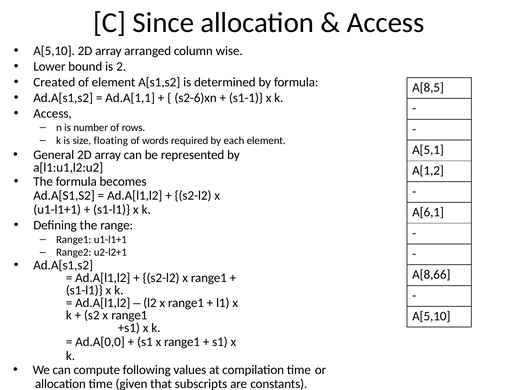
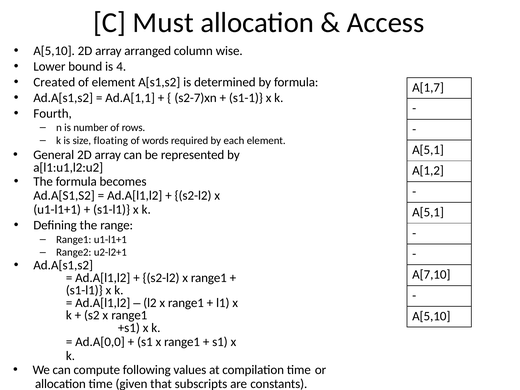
Since: Since -> Must (163, 23)
2: 2 -> 4 (121, 67)
A[8,5: A[8,5 -> A[1,7 (428, 87)
s2-6)xn: s2-6)xn -> s2-7)xn (196, 98)
Access: Access -> Fourth (53, 113)
A[6,1: A[6,1 -> A[5,1 (428, 212)
A[8,66: A[8,66 -> A[7,10 (431, 275)
